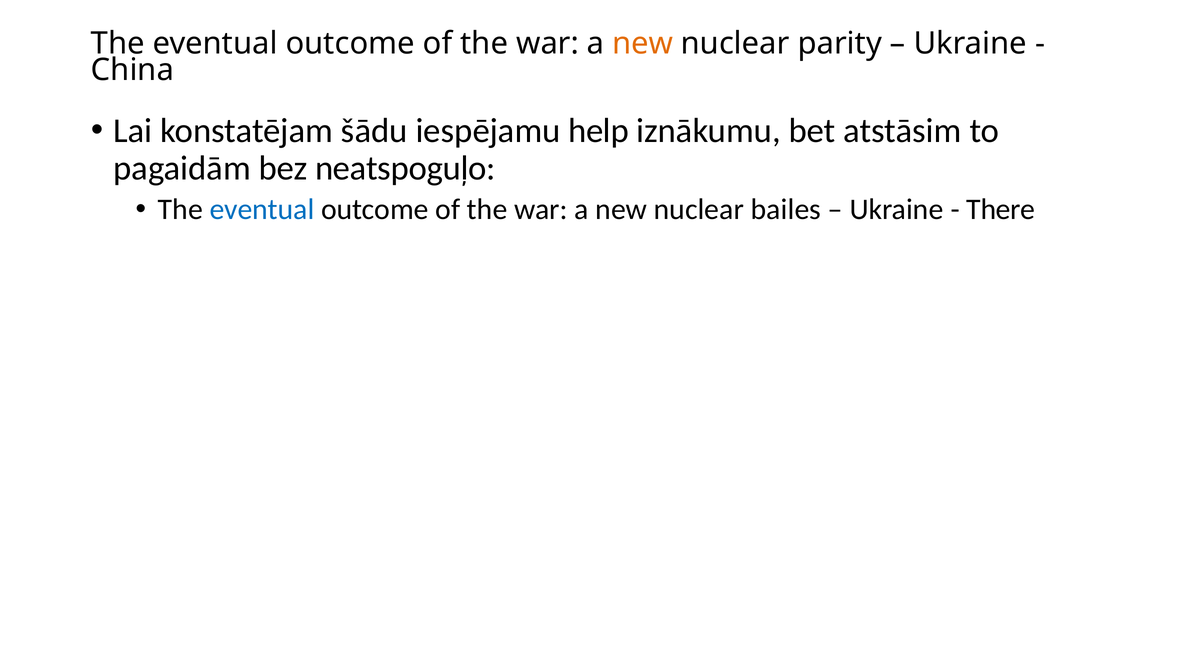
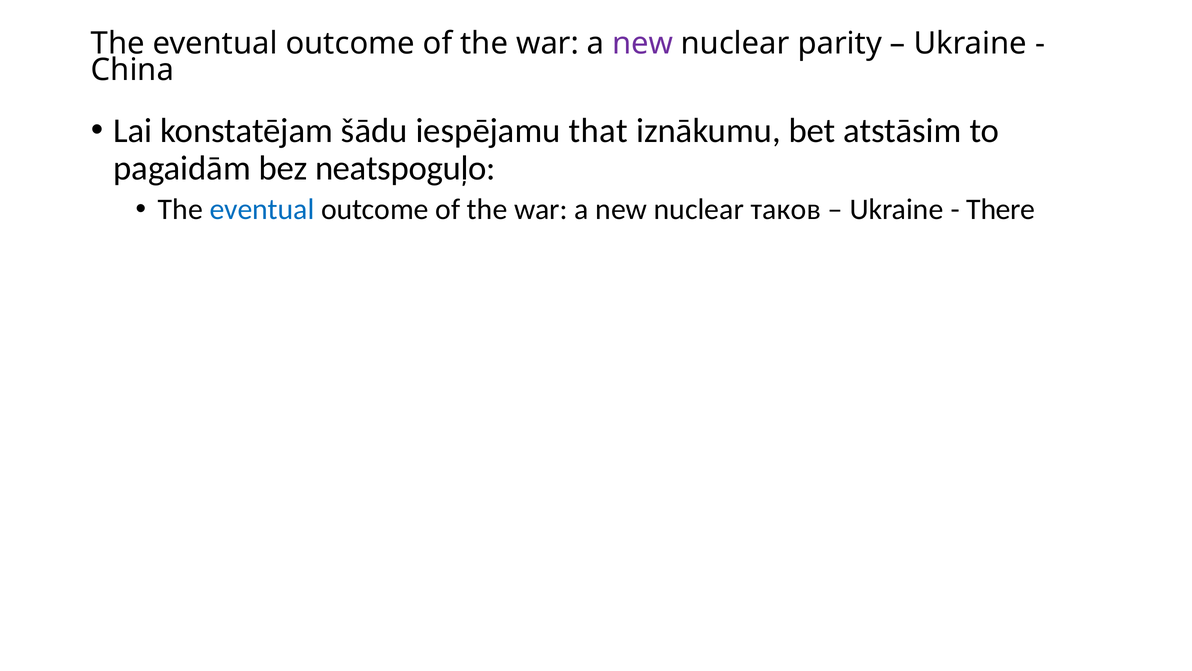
new colour: orange -> purple (643, 43)
help: help -> that (598, 131)
bailes: bailes -> таков (786, 209)
